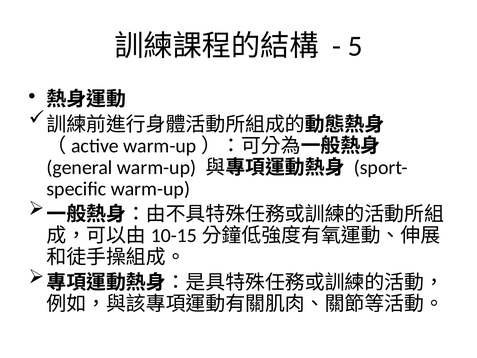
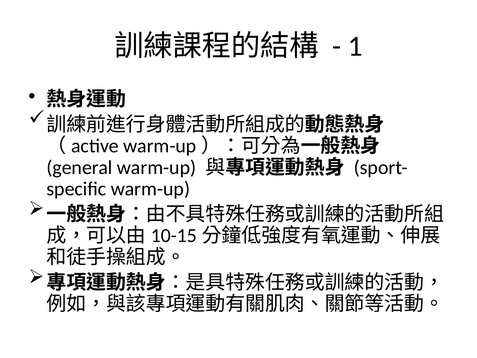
5: 5 -> 1 (355, 46)
